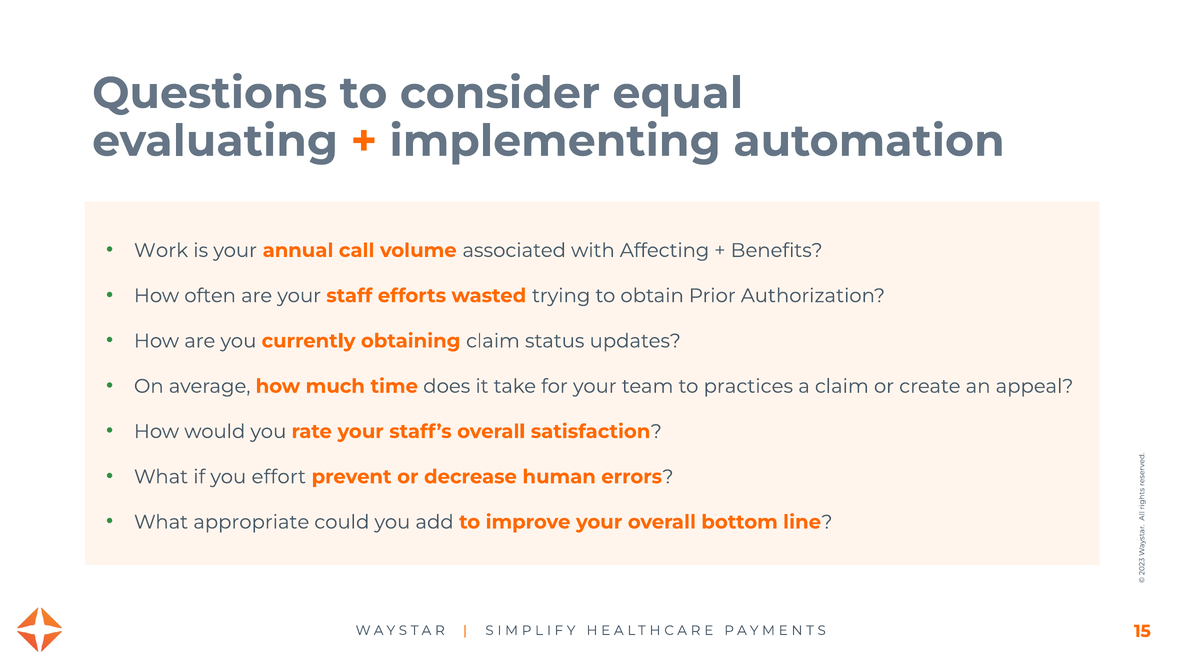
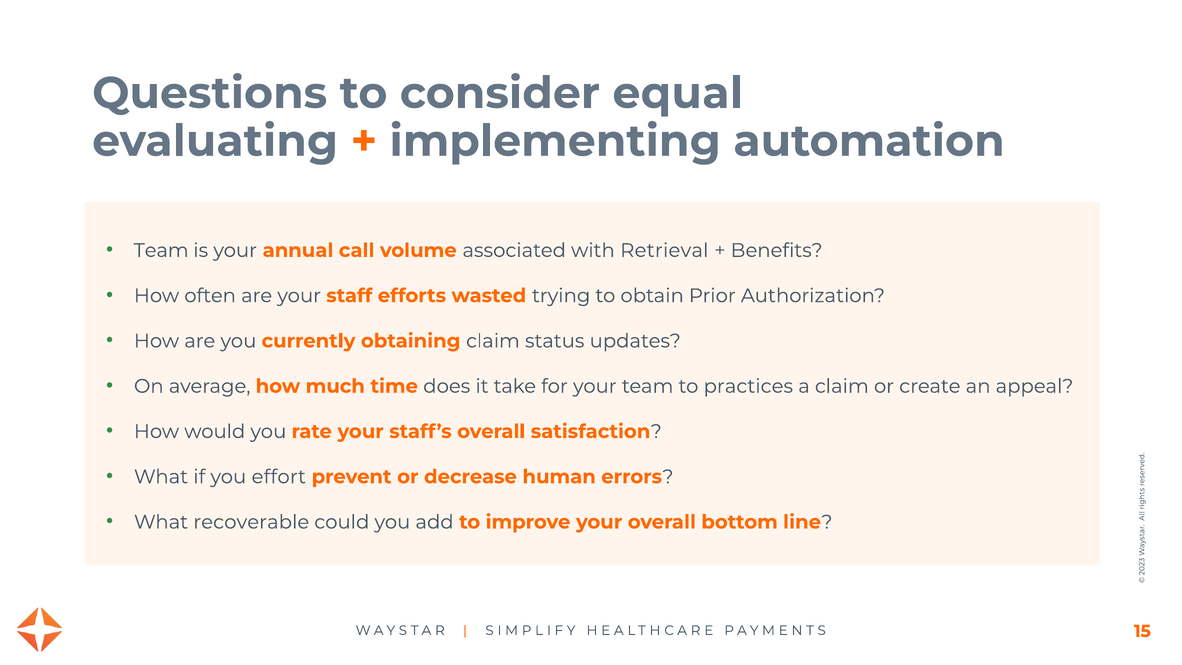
Work: Work -> Team (161, 250)
Affecting: Affecting -> Retrieval (664, 250)
appropriate: appropriate -> recoverable (251, 522)
